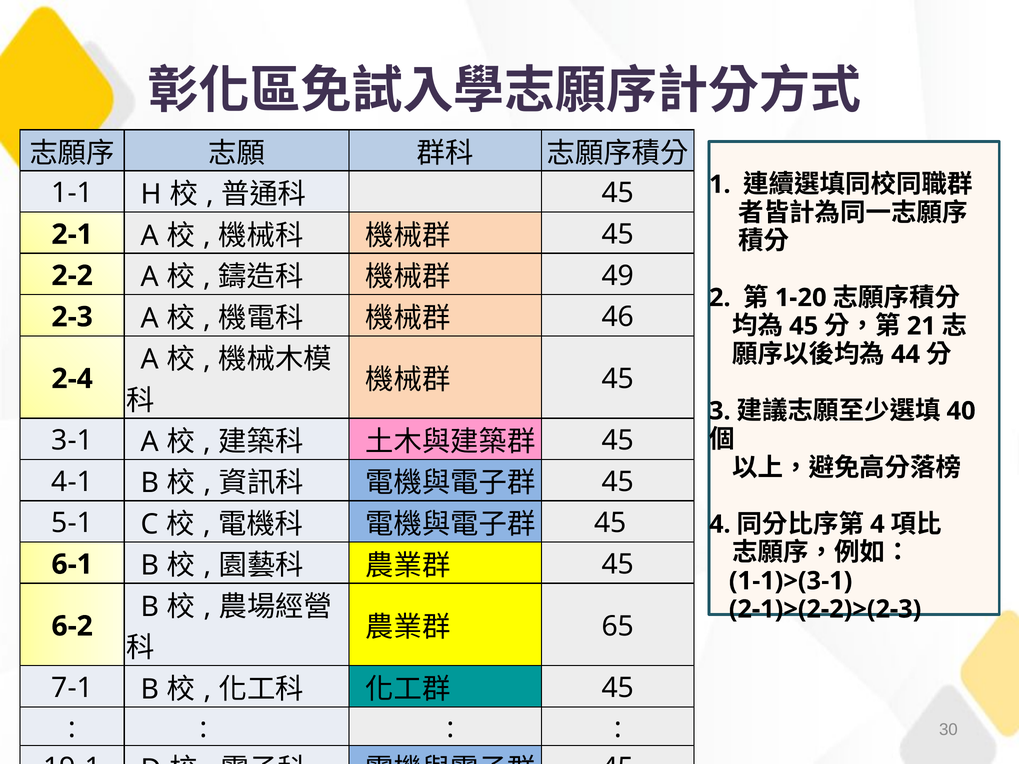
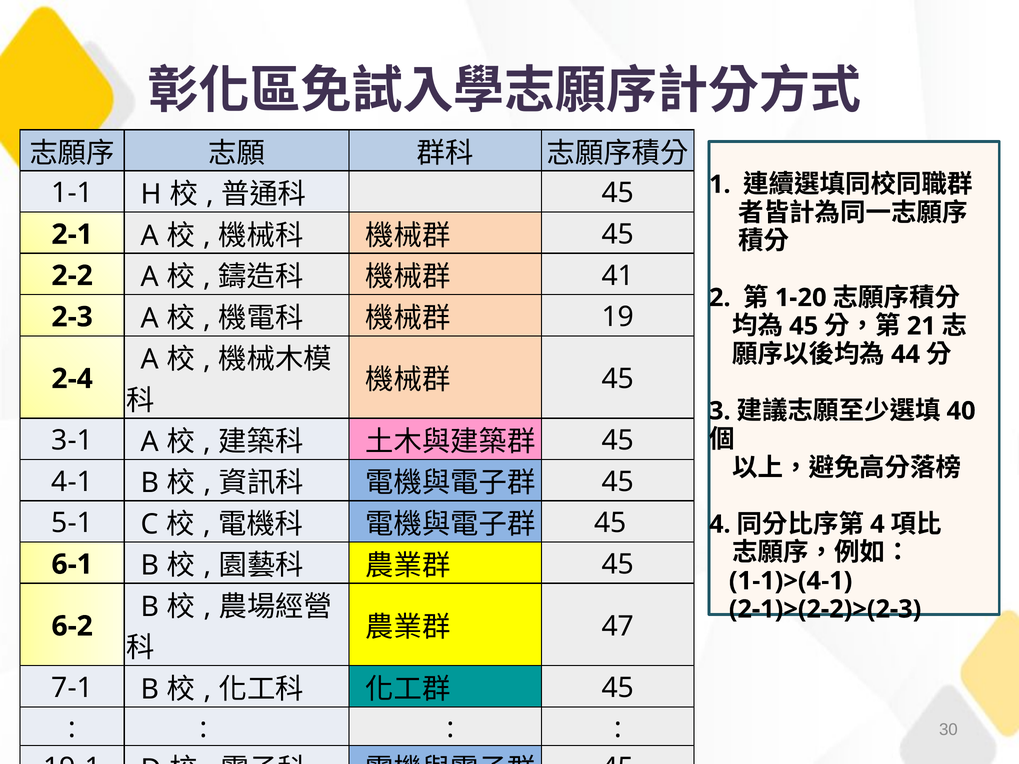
49: 49 -> 41 (618, 276)
46: 46 -> 19 (618, 317)
1-1)>(3-1: 1-1)>(3-1 -> 1-1)>(4-1 (791, 581)
65: 65 -> 47 (618, 626)
